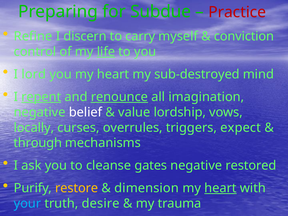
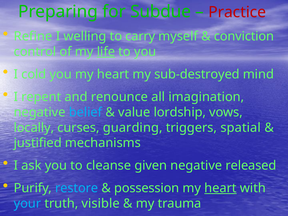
discern: discern -> welling (85, 36)
lord: lord -> cold (34, 74)
repent underline: present -> none (41, 97)
renounce underline: present -> none (119, 97)
belief colour: white -> light blue (86, 112)
overrules: overrules -> guarding (133, 128)
expect: expect -> spatial (241, 128)
through: through -> justified (38, 143)
gates: gates -> given (151, 166)
restored: restored -> released (251, 166)
restore colour: yellow -> light blue (77, 188)
dimension: dimension -> possession (147, 188)
desire: desire -> visible (101, 203)
